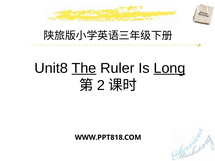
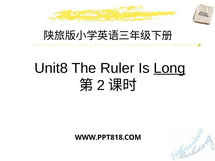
The underline: present -> none (84, 68)
